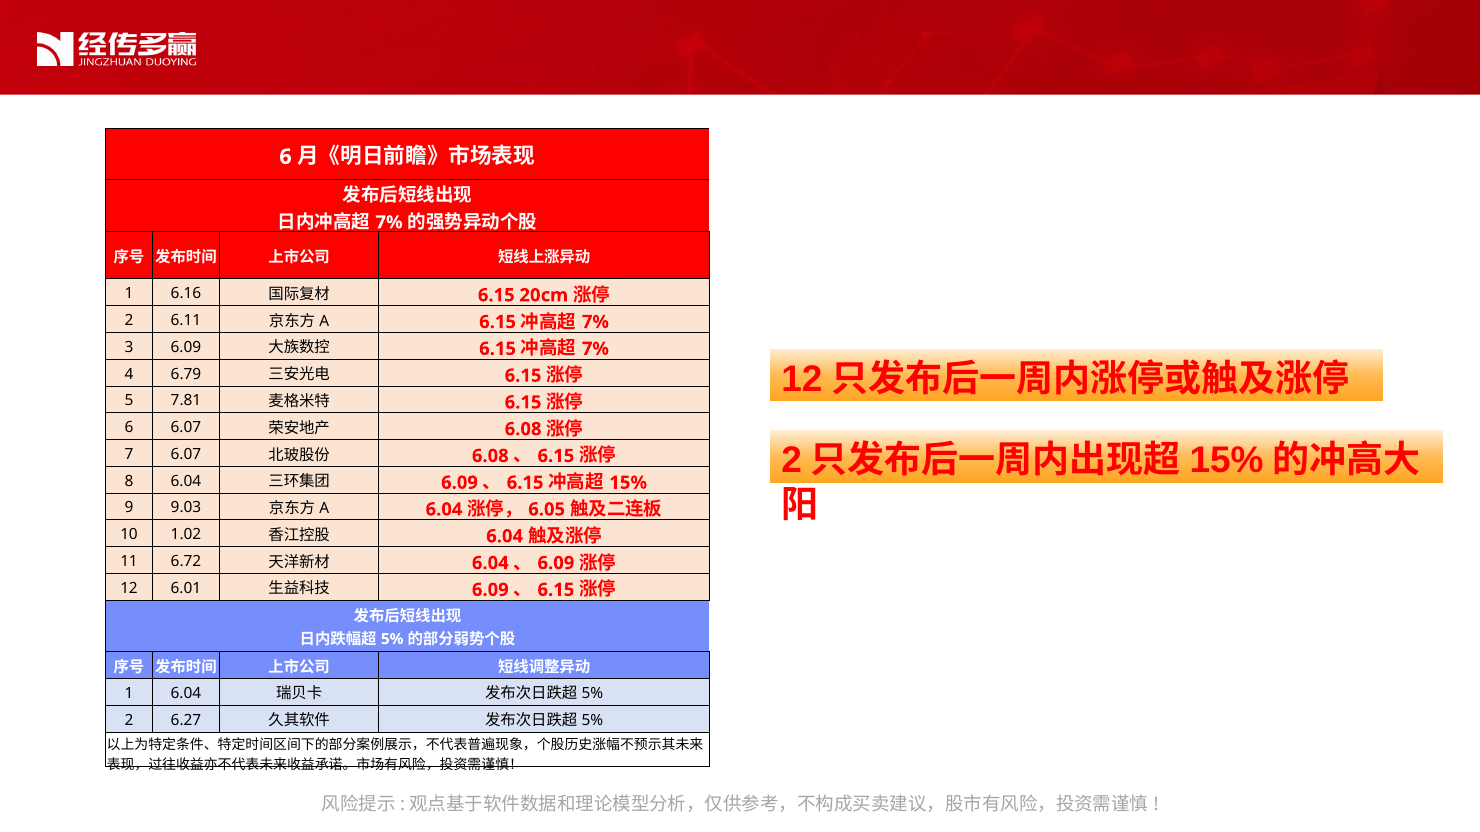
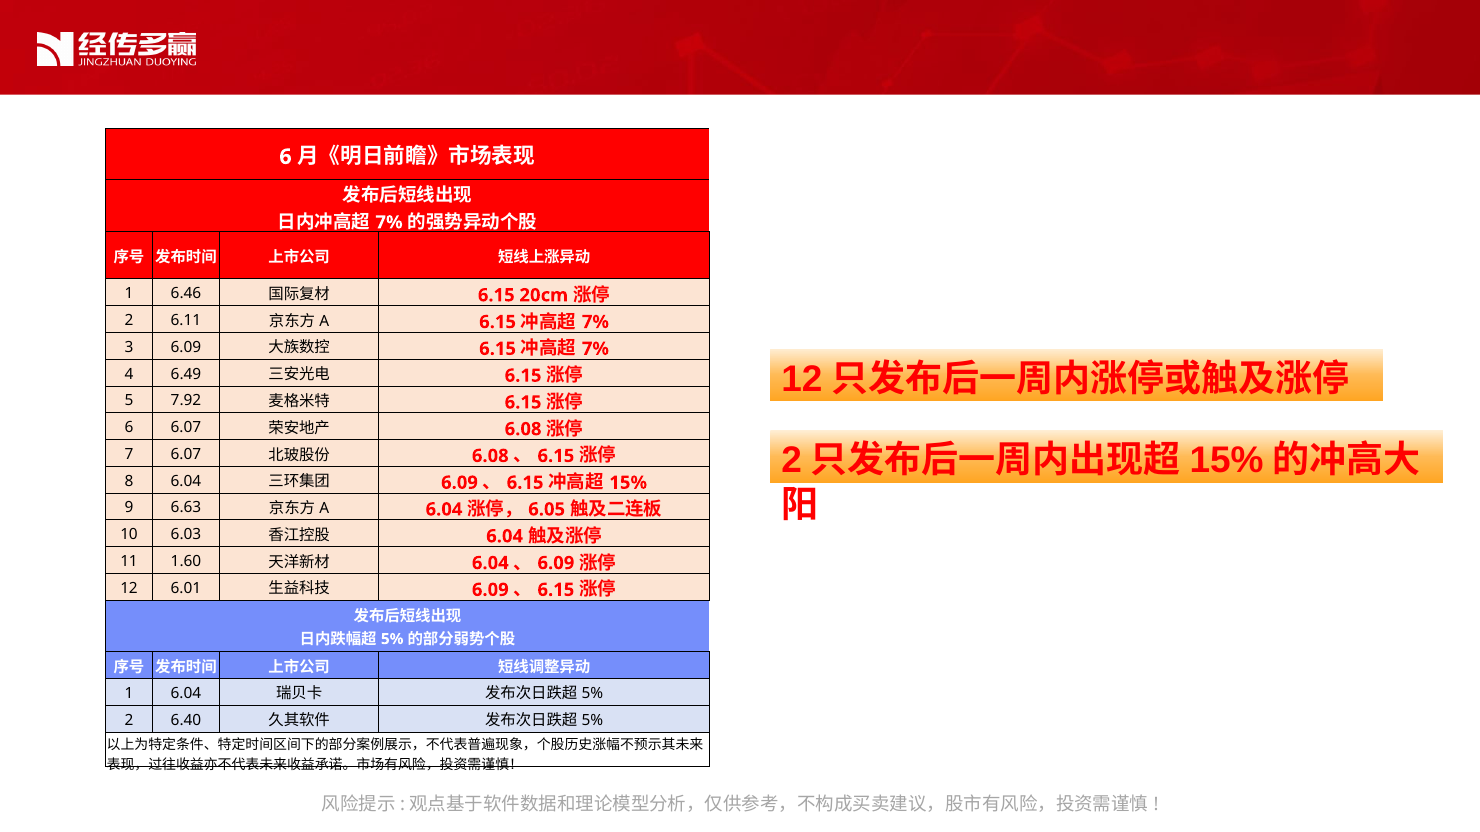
6.16: 6.16 -> 6.46 (186, 294)
6.79: 6.79 -> 6.49 (186, 374)
7.81: 7.81 -> 7.92 (186, 401)
9.03: 9.03 -> 6.63 (186, 508)
1.02: 1.02 -> 6.03 (186, 535)
6.72: 6.72 -> 1.60 (186, 562)
6.27: 6.27 -> 6.40 (186, 720)
